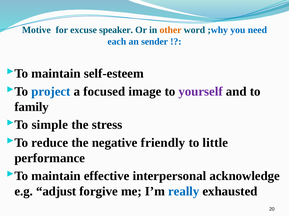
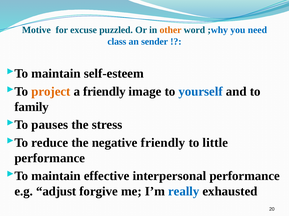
speaker: speaker -> puzzled (116, 30)
each: each -> class (117, 42)
project colour: blue -> orange (51, 92)
a focused: focused -> friendly (104, 92)
yourself colour: purple -> blue (201, 92)
simple: simple -> pauses (50, 125)
interpersonal acknowledge: acknowledge -> performance (245, 177)
